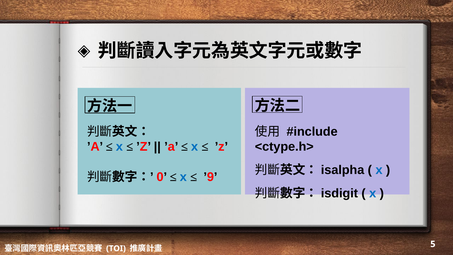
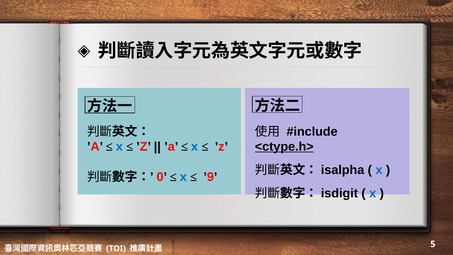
<ctype.h> underline: none -> present (284, 147)
